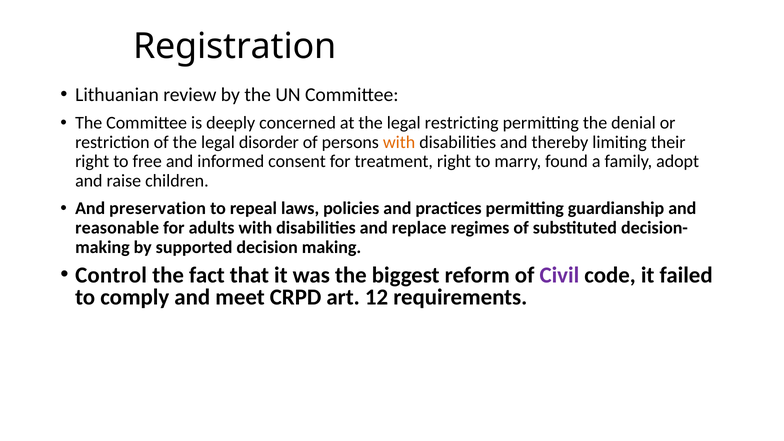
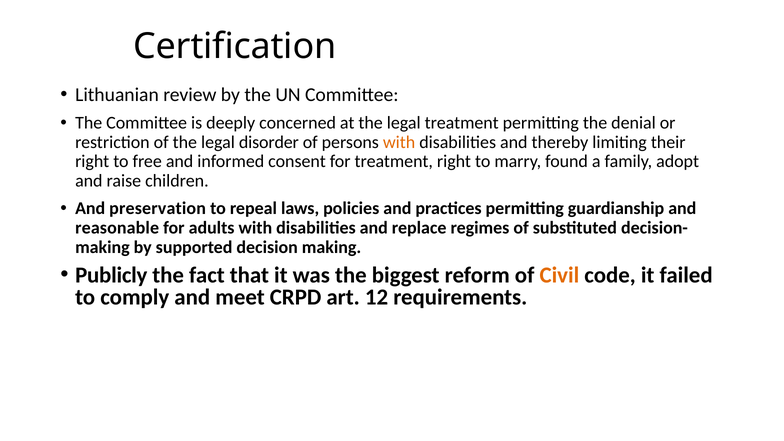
Registration: Registration -> Certification (235, 46)
legal restricting: restricting -> treatment (462, 123)
Control: Control -> Publicly (111, 275)
Civil colour: purple -> orange (559, 275)
